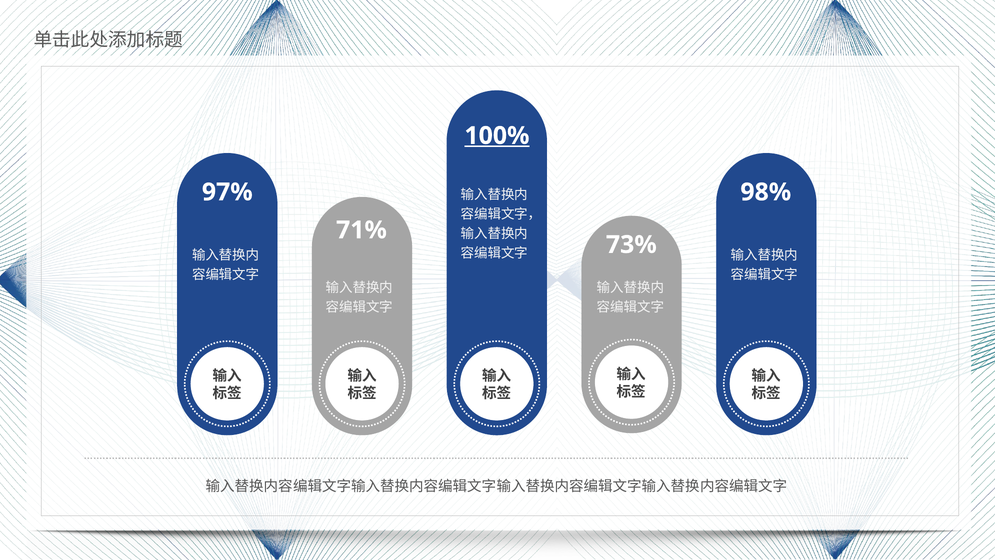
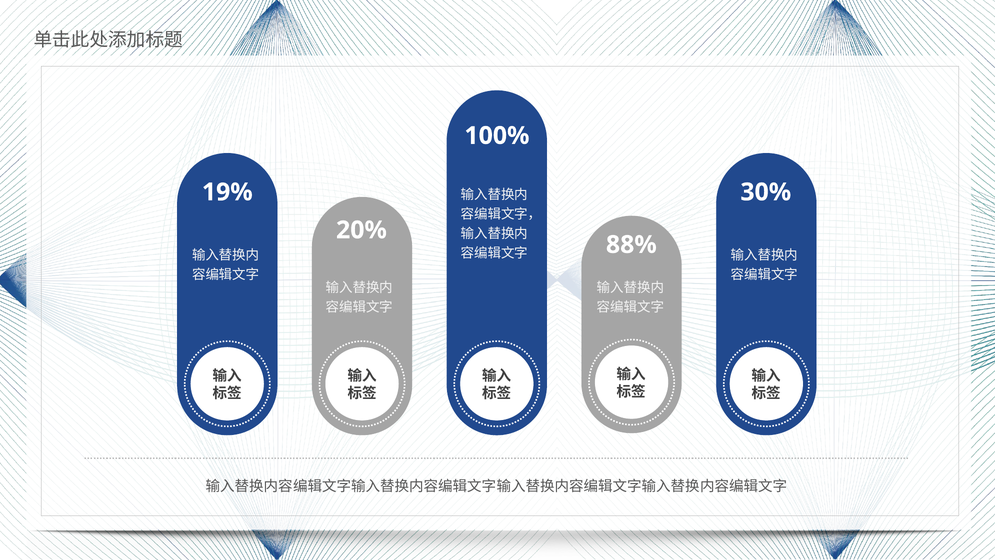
100% underline: present -> none (497, 136)
97%: 97% -> 19% (227, 192)
98%: 98% -> 30% (766, 192)
71%: 71% -> 20% (361, 230)
73%: 73% -> 88% (631, 245)
